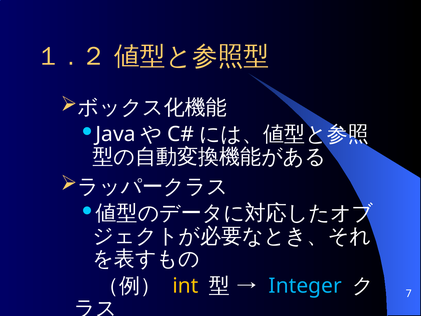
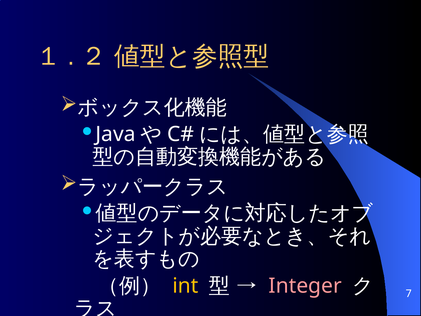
Integer colour: light blue -> pink (305, 286)
